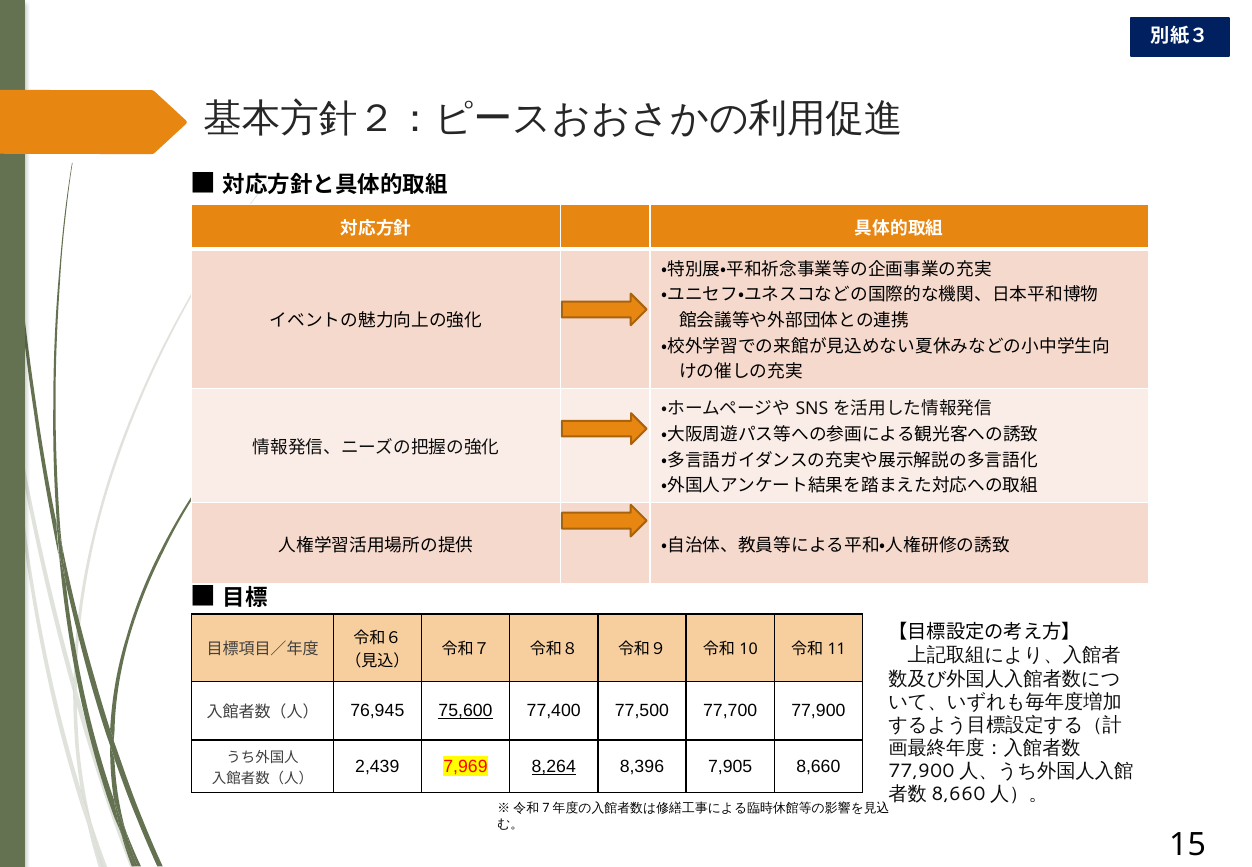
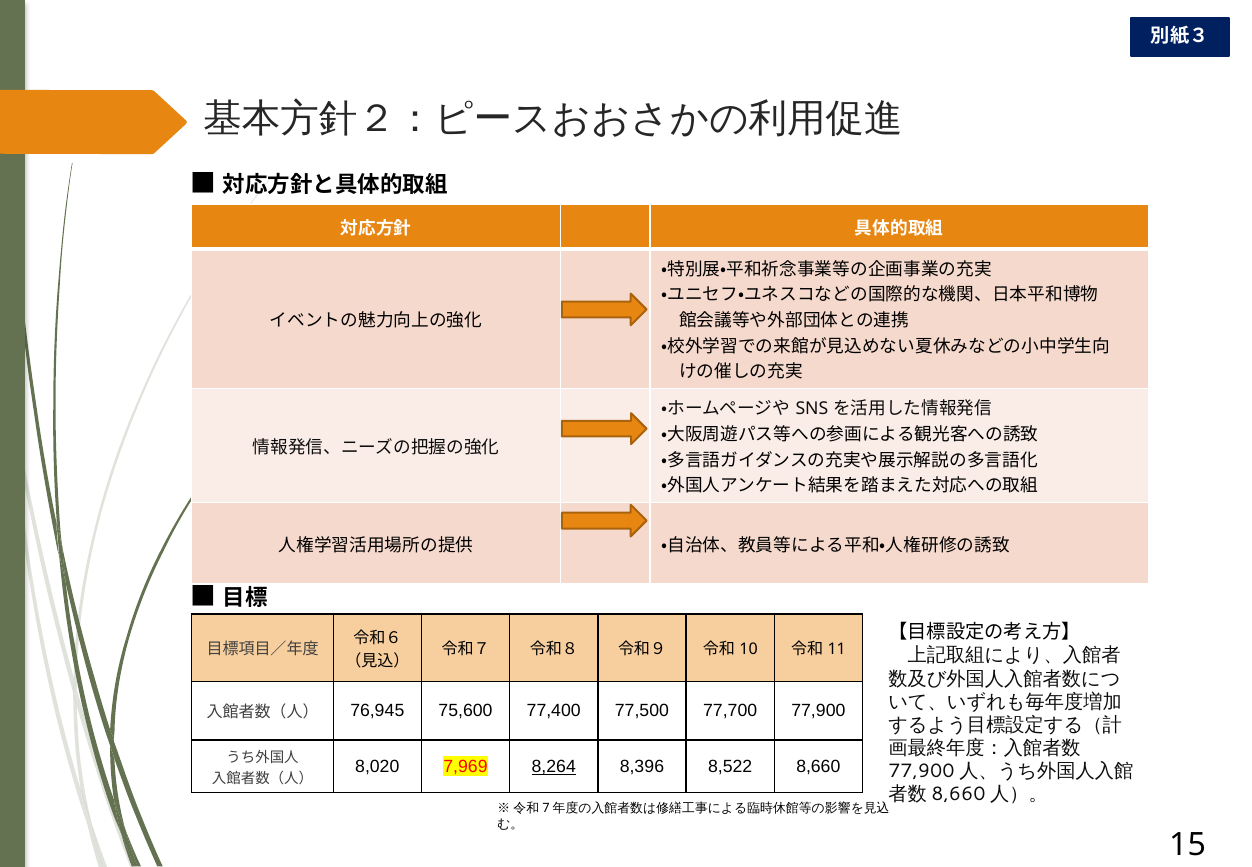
75,600 underline: present -> none (466, 711)
2,439: 2,439 -> 8,020 (377, 766)
7,905: 7,905 -> 8,522 (730, 766)
